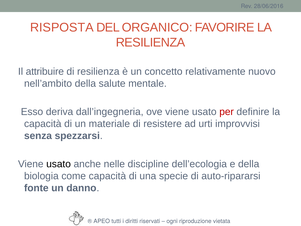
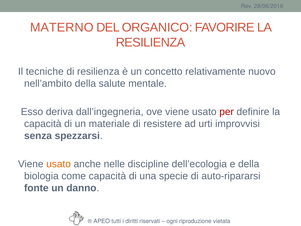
RISPOSTA: RISPOSTA -> MATERNO (62, 27)
attribuire: attribuire -> tecniche (45, 71)
usato colour: black -> orange (59, 164)
